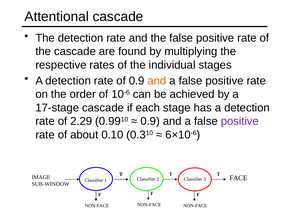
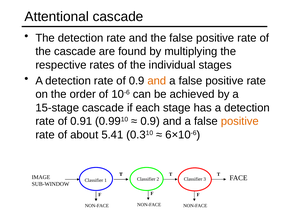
17-stage: 17-stage -> 15-stage (57, 108)
2.29: 2.29 -> 0.91 (81, 121)
positive colour: purple -> orange (240, 121)
0.10: 0.10 -> 5.41 (112, 135)
